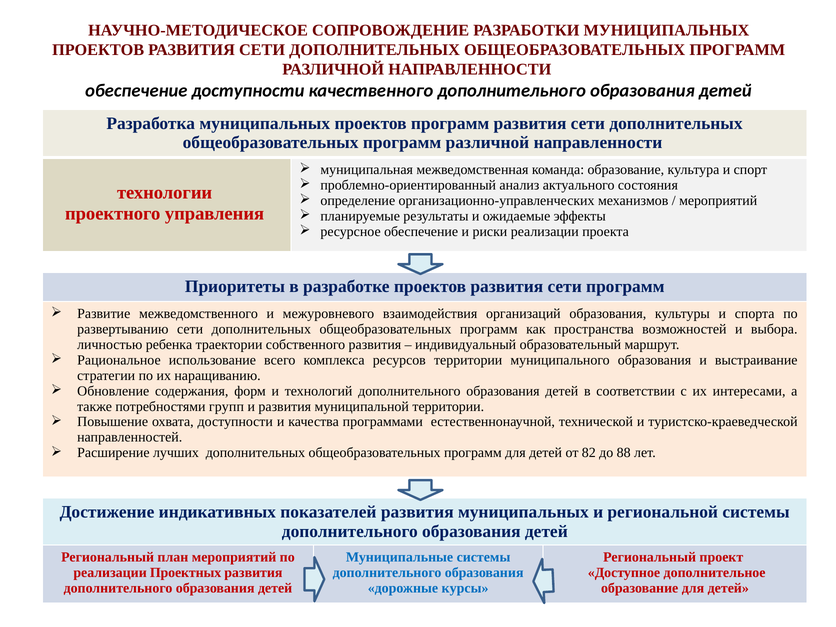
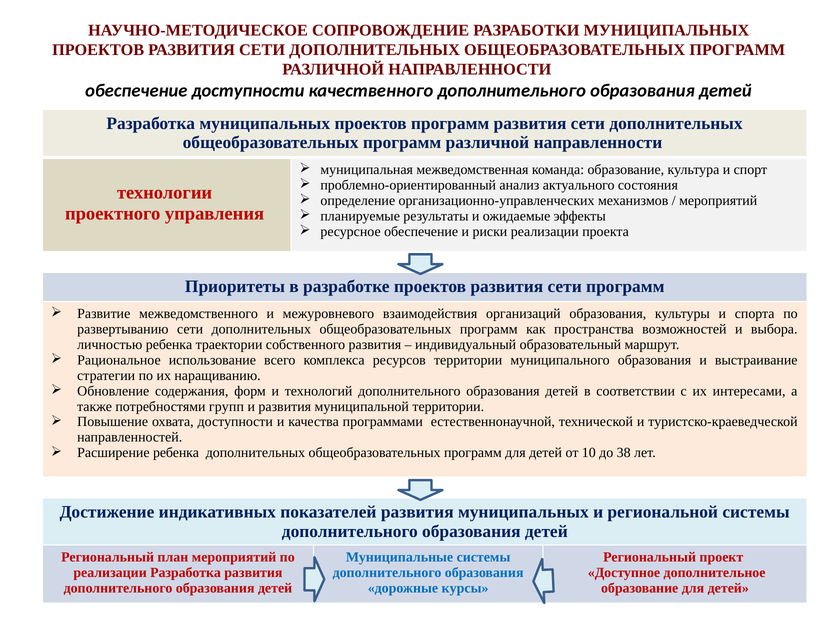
Расширение лучших: лучших -> ребенка (176, 453)
82: 82 -> 10 (589, 453)
88: 88 -> 38 (624, 453)
реализации Проектных: Проектных -> Разработка (186, 573)
